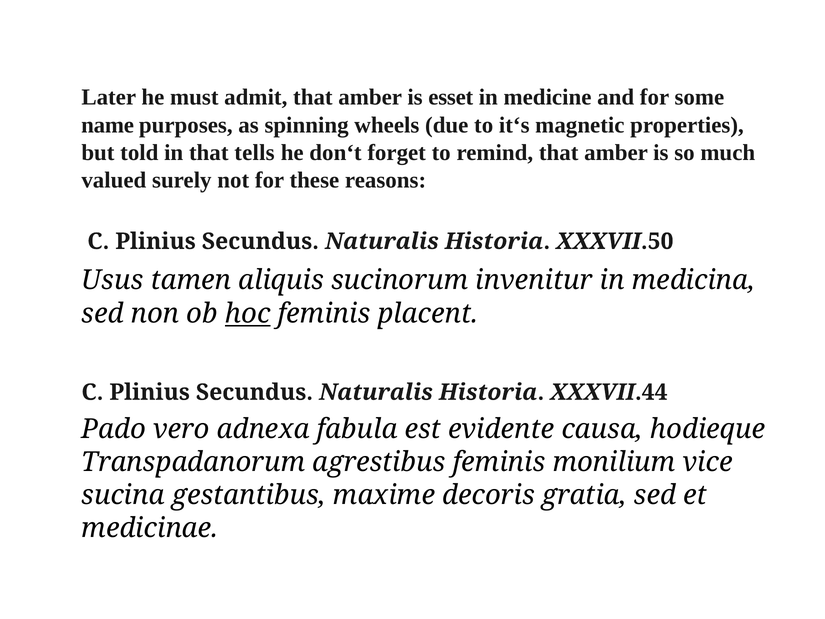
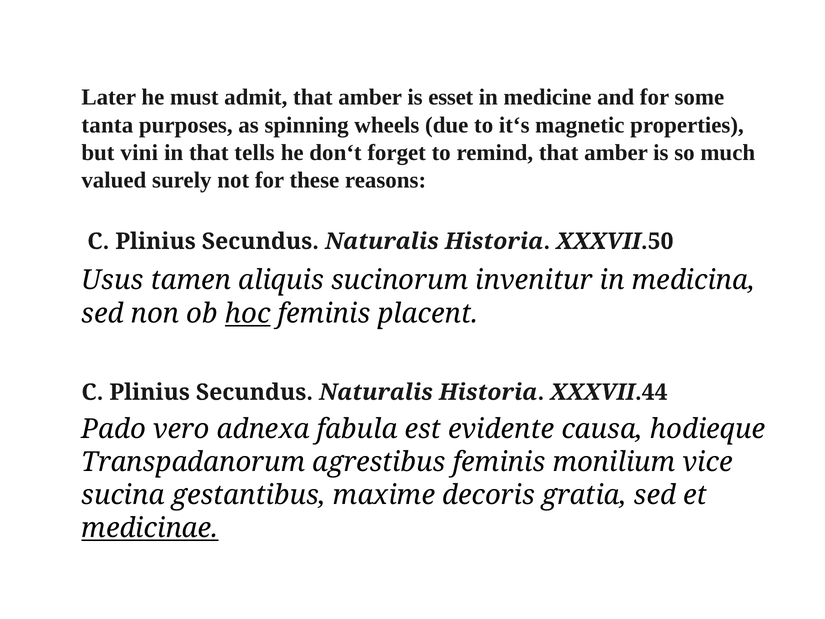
name: name -> tanta (107, 125)
told: told -> vini (139, 153)
medicinae underline: none -> present (150, 528)
